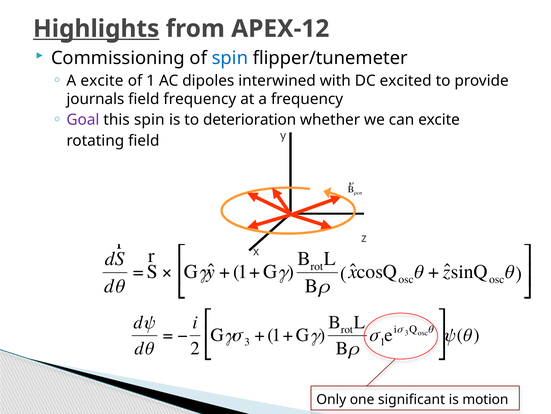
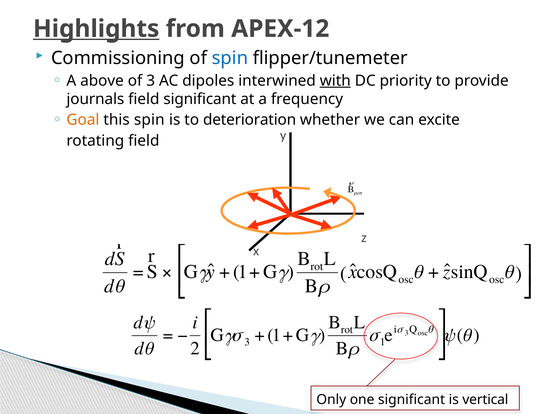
A excite: excite -> above (102, 80)
of 1: 1 -> 3 (151, 80)
with underline: none -> present (335, 80)
excited: excited -> priority (406, 80)
field frequency: frequency -> significant (200, 99)
Goal colour: purple -> orange (83, 120)
motion: motion -> vertical (485, 399)
